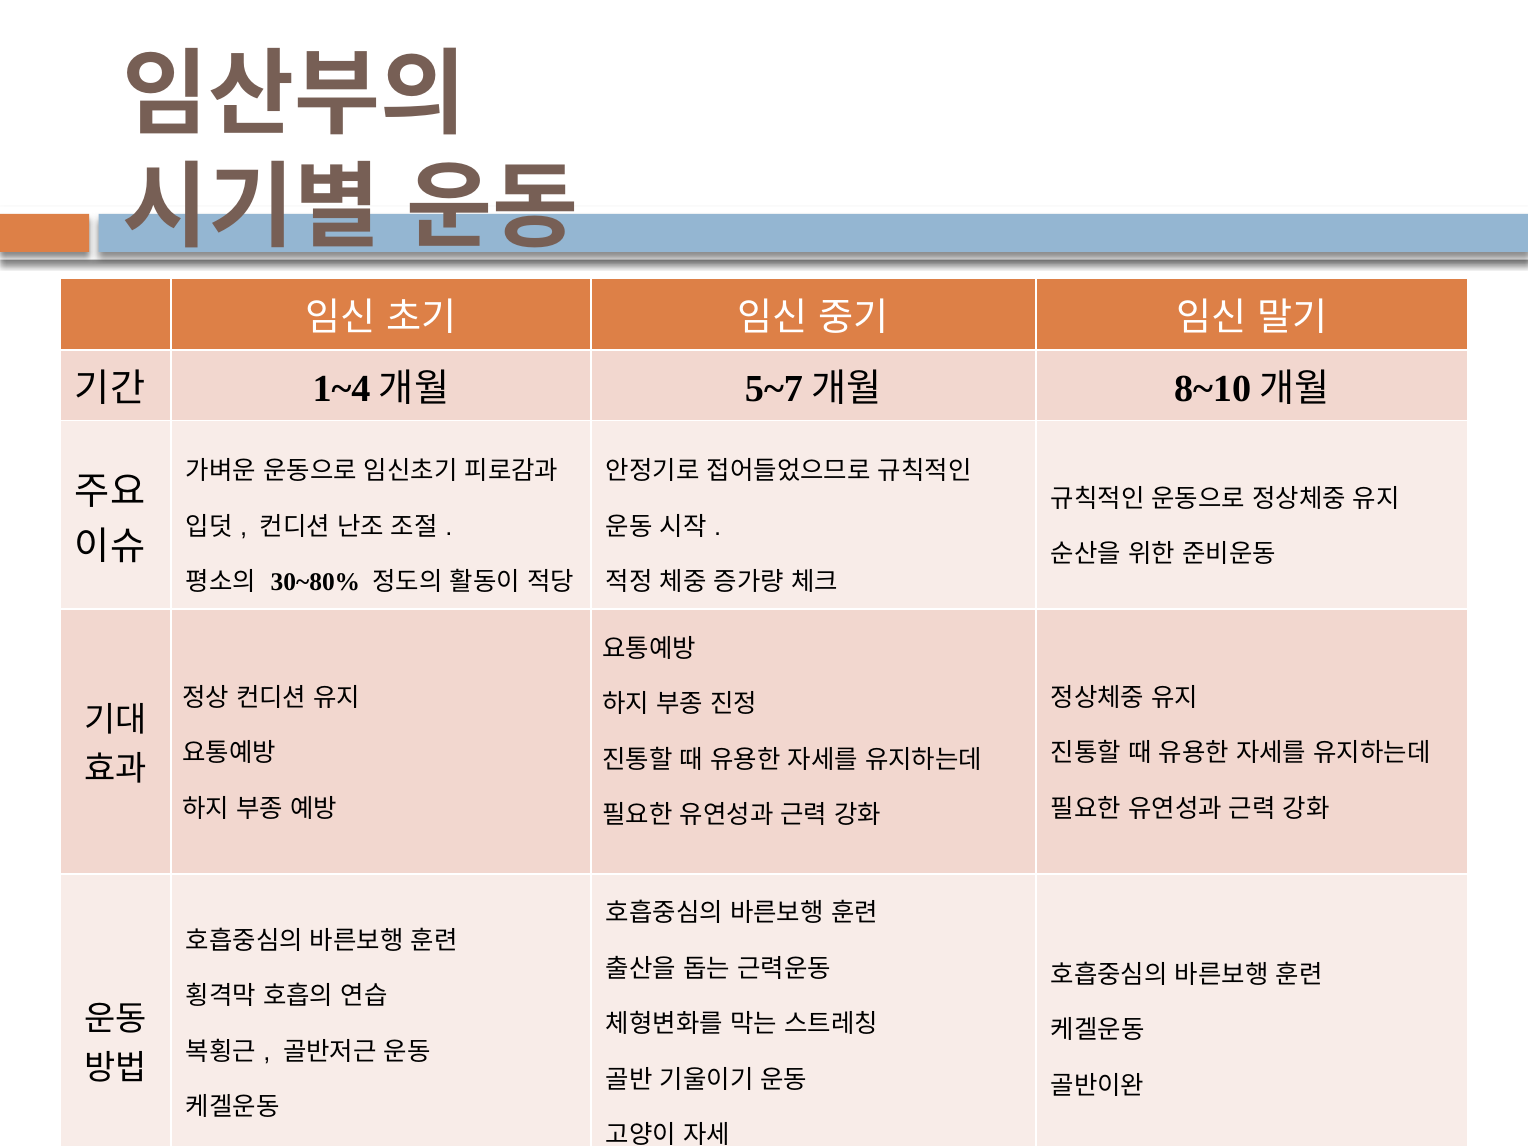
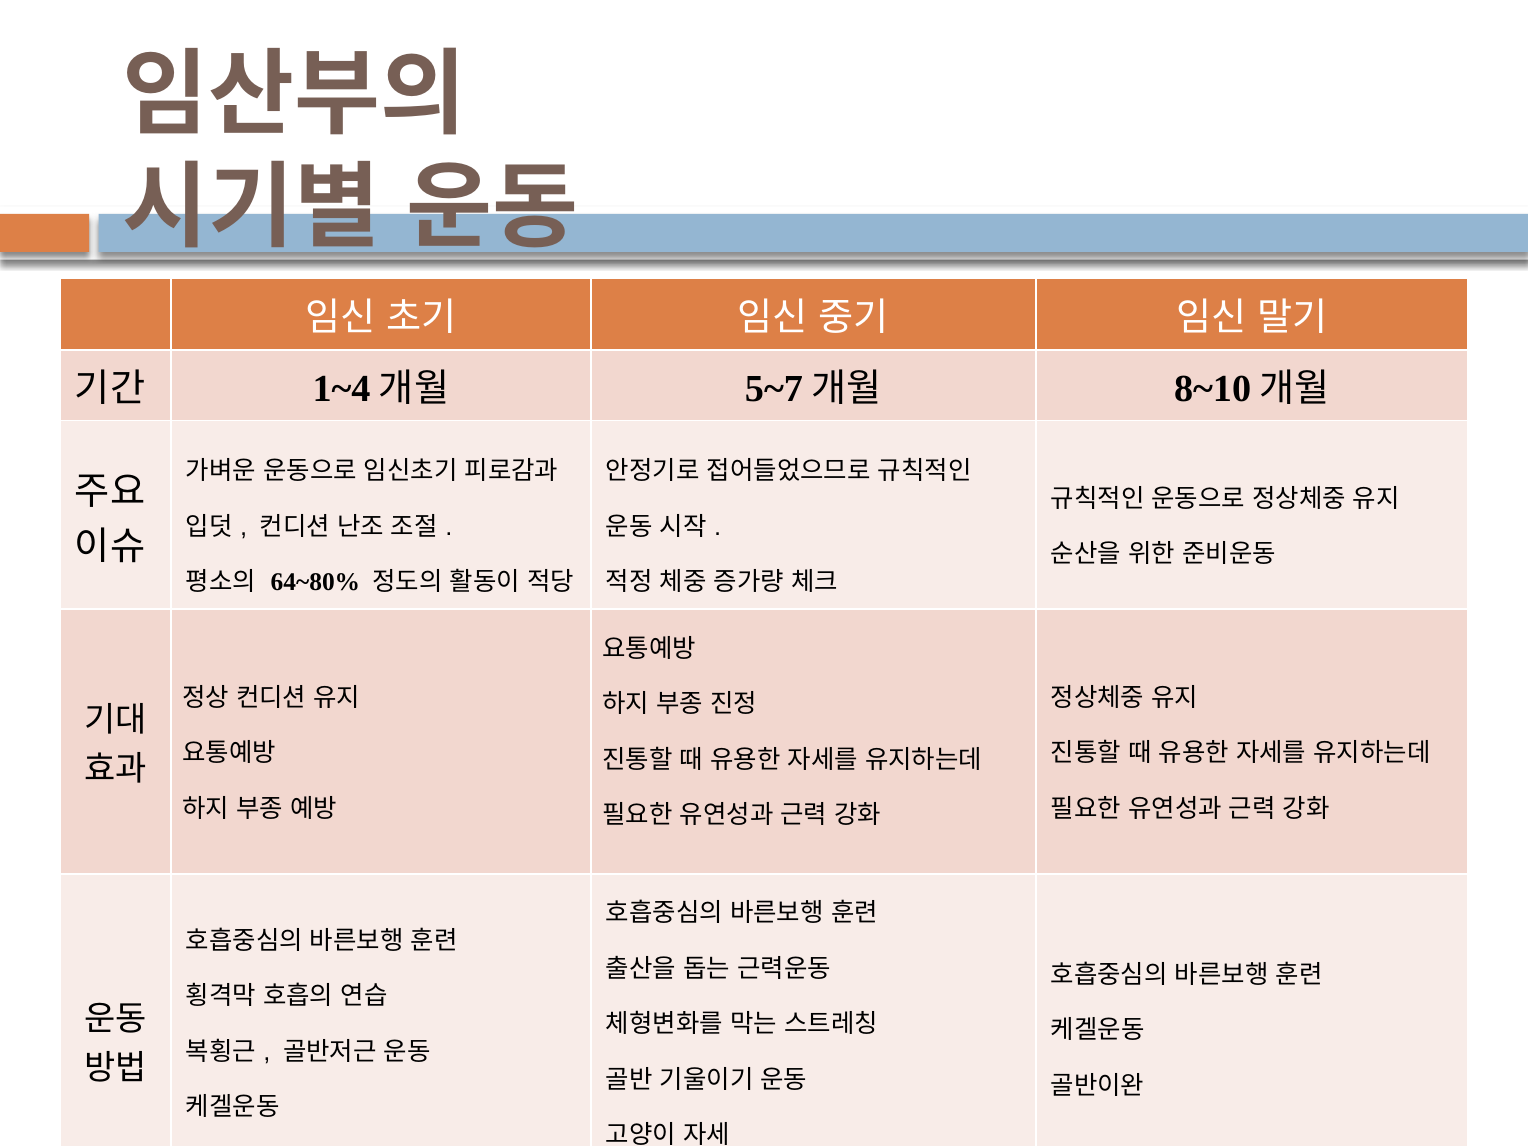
30~80%: 30~80% -> 64~80% (315, 582)
